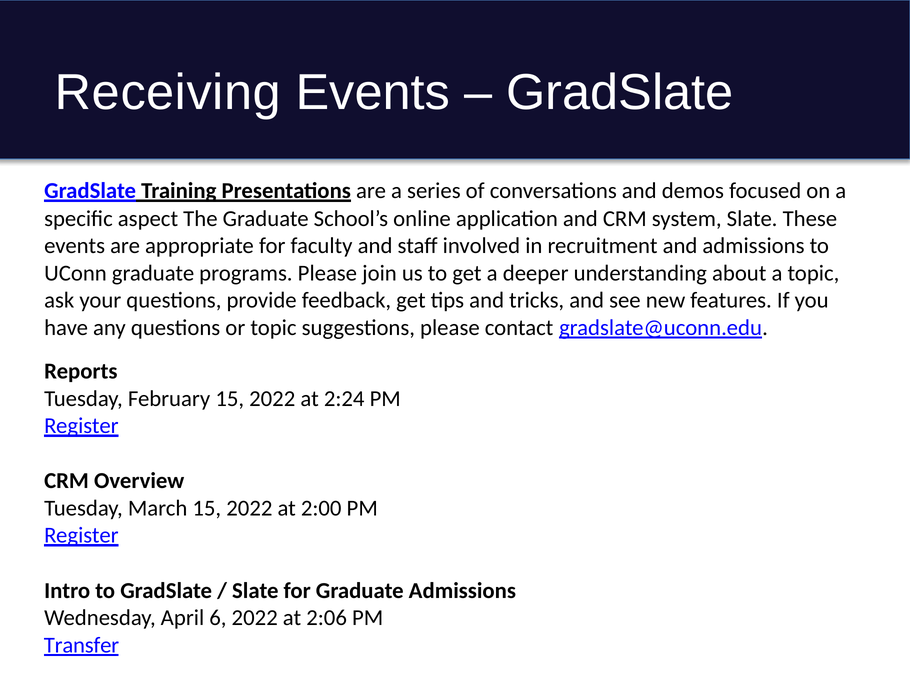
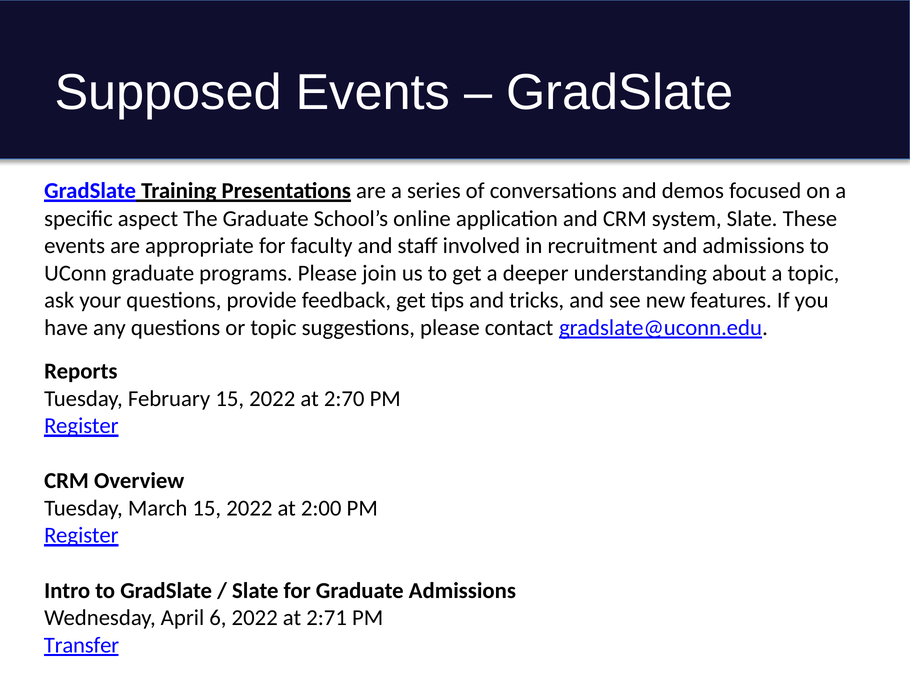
Receiving: Receiving -> Supposed (168, 93)
2:24: 2:24 -> 2:70 (344, 399)
2:06: 2:06 -> 2:71 (327, 618)
